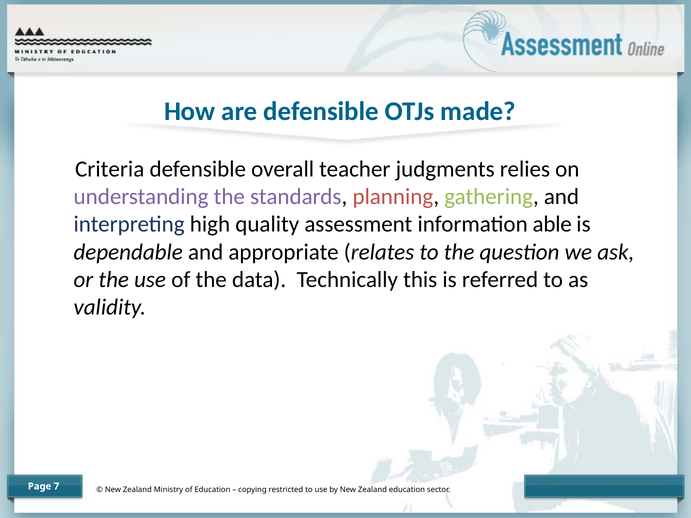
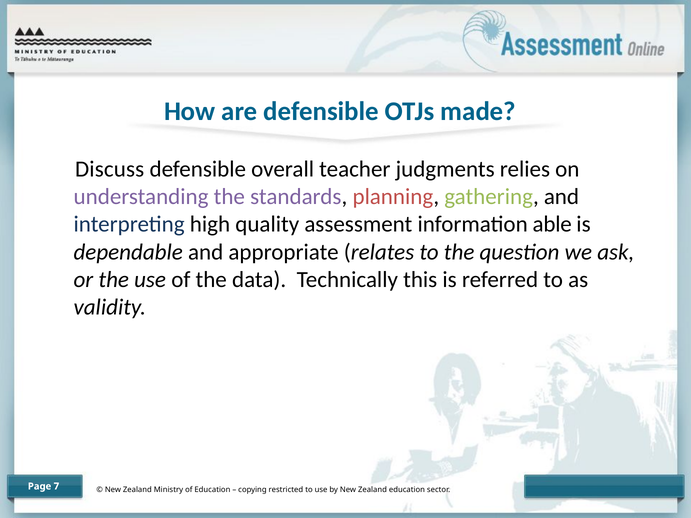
Criteria: Criteria -> Discuss (110, 169)
